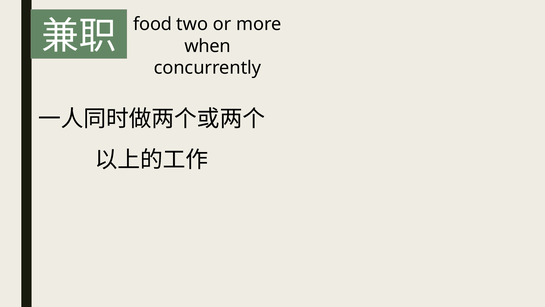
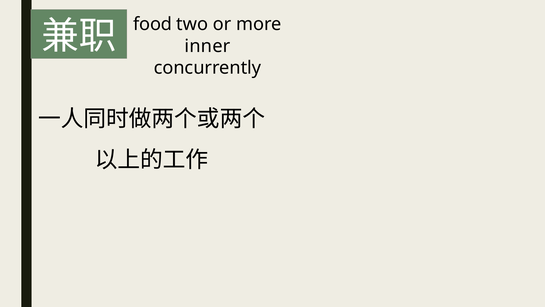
when: when -> inner (207, 46)
